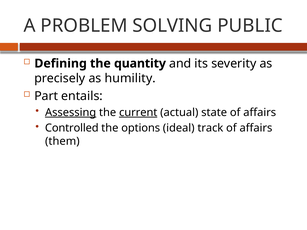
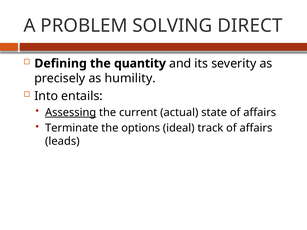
PUBLIC: PUBLIC -> DIRECT (250, 26)
Part: Part -> Into (46, 96)
current underline: present -> none (138, 113)
Controlled: Controlled -> Terminate (72, 128)
them: them -> leads (62, 141)
